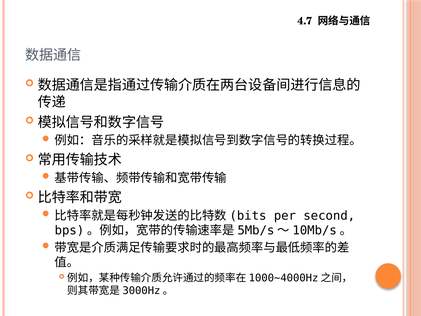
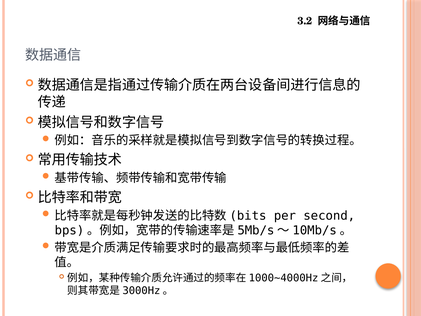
4.7: 4.7 -> 3.2 (305, 21)
